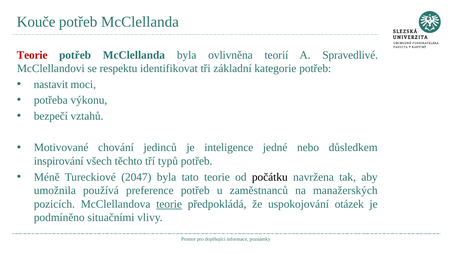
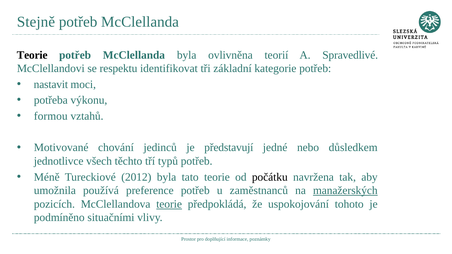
Kouče: Kouče -> Stejně (36, 22)
Teorie colour: red -> black (32, 55)
bezpečí: bezpečí -> formou (51, 116)
inteligence: inteligence -> představují (229, 148)
inspirování: inspirování -> jednotlivce (59, 161)
2047: 2047 -> 2012 (136, 177)
manažerských underline: none -> present (345, 191)
otázek: otázek -> tohoto (349, 204)
